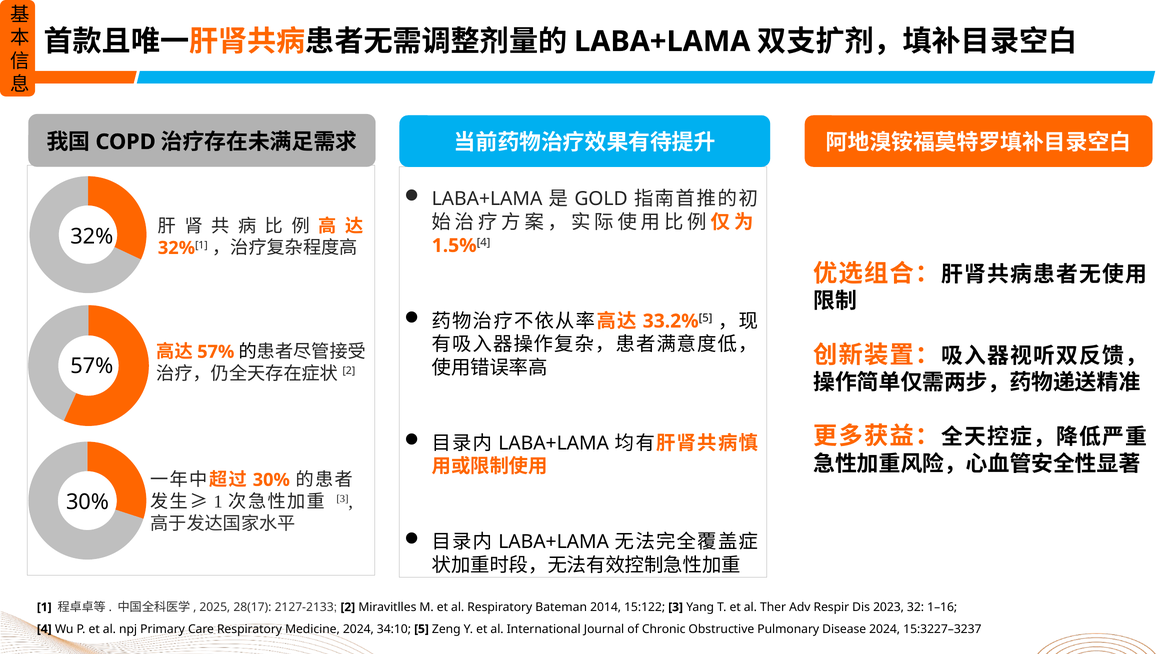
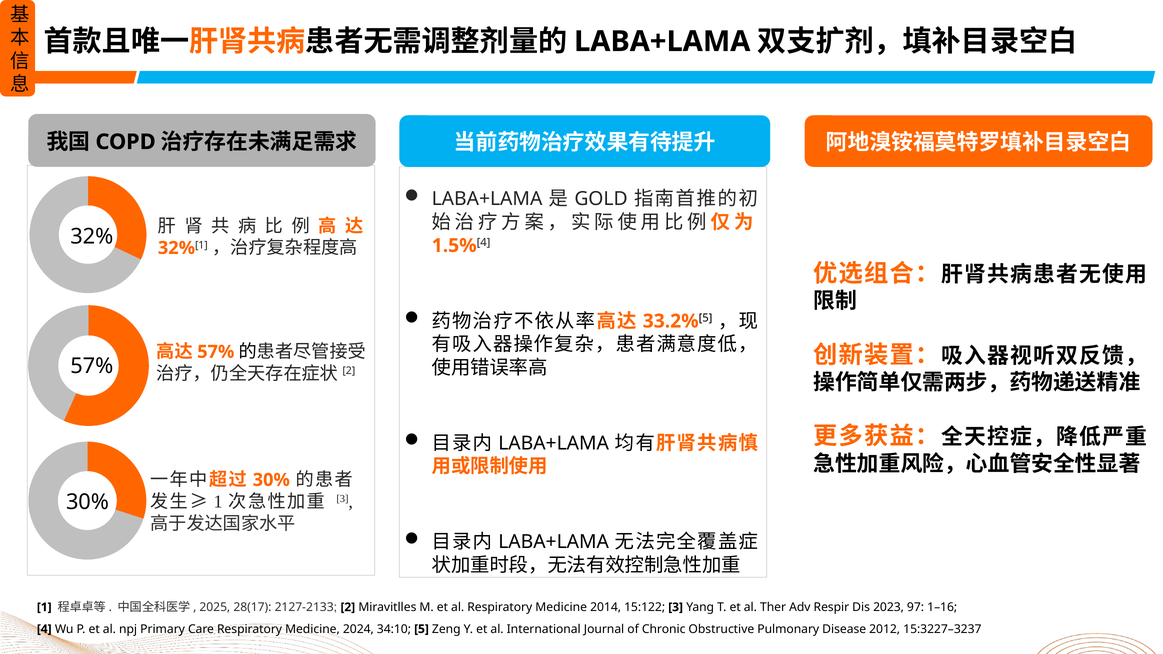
al Respiratory Bateman: Bateman -> Medicine (561, 607)
32: 32 -> 97 (916, 607)
Disease 2024: 2024 -> 2012 (885, 629)
